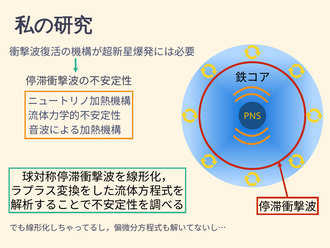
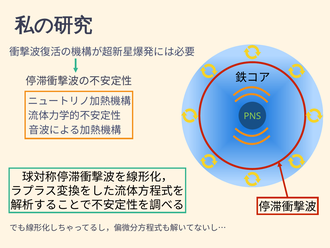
PNS colour: yellow -> light green (252, 116)
